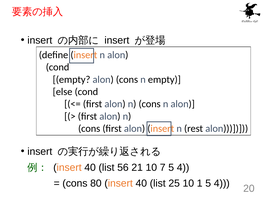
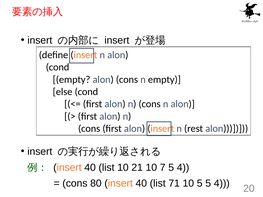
list 56: 56 -> 10 (123, 168)
25: 25 -> 71 (174, 184)
10 1: 1 -> 5 (200, 184)
